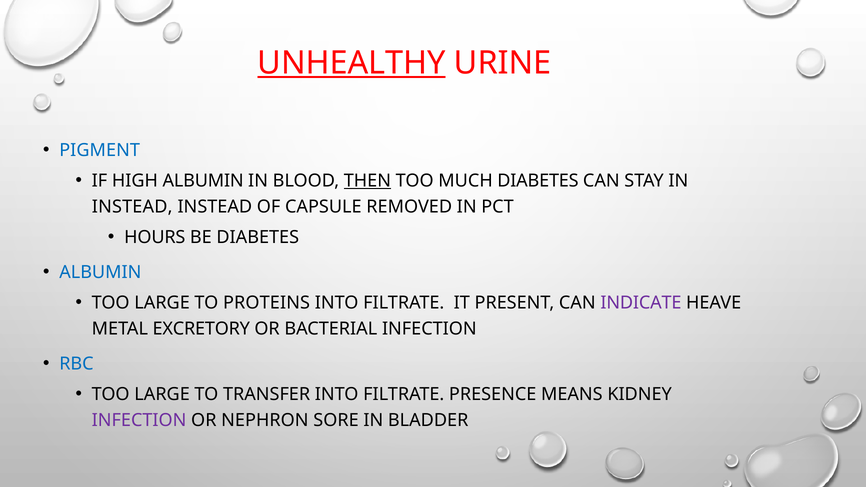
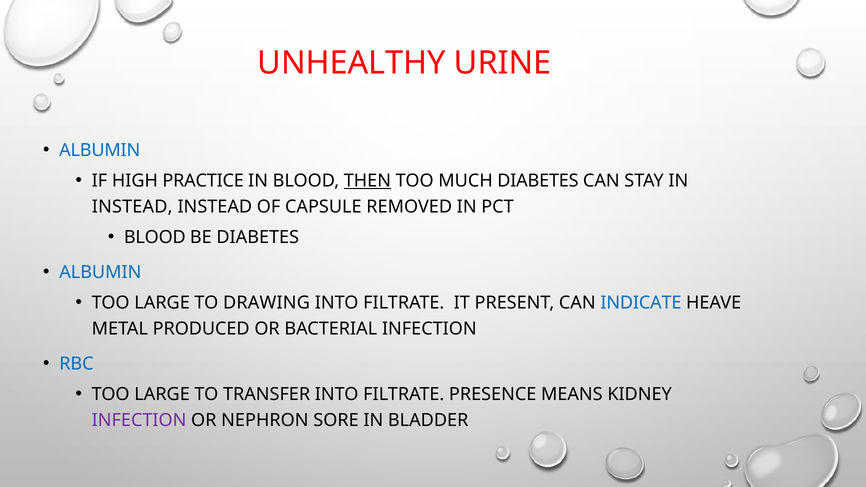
UNHEALTHY underline: present -> none (352, 63)
PIGMENT: PIGMENT -> ALBUMIN (100, 150)
HIGH ALBUMIN: ALBUMIN -> PRACTICE (203, 181)
HOURS: HOURS -> BLOOD (155, 237)
PROTEINS: PROTEINS -> DRAWING (267, 303)
INDICATE colour: purple -> blue (641, 303)
EXCRETORY: EXCRETORY -> PRODUCED (201, 329)
